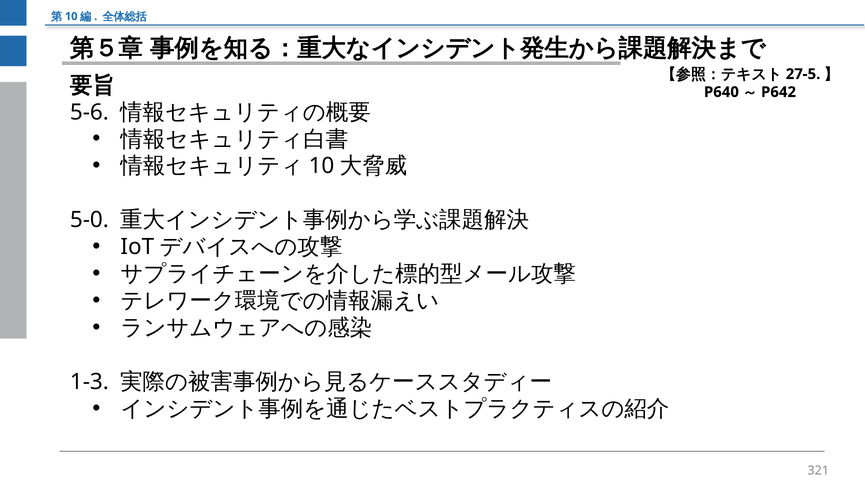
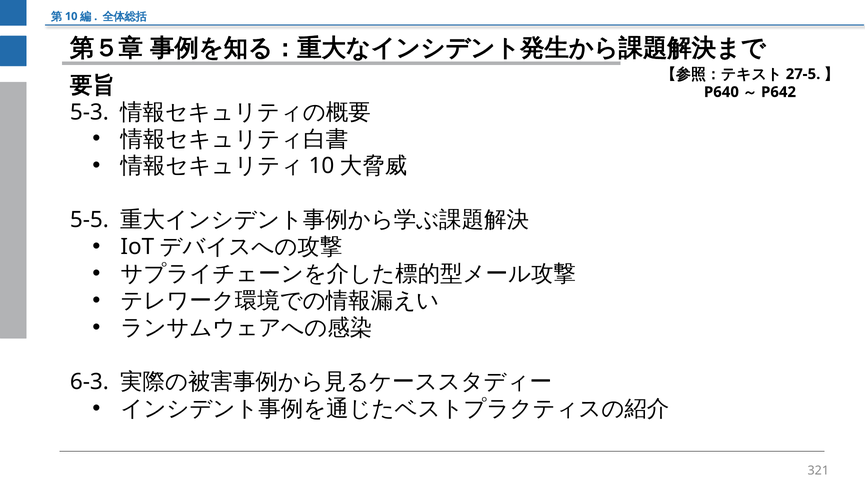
5-6: 5-6 -> 5-3 (89, 112)
5-0: 5-0 -> 5-5 (89, 220)
1-3: 1-3 -> 6-3 (89, 382)
